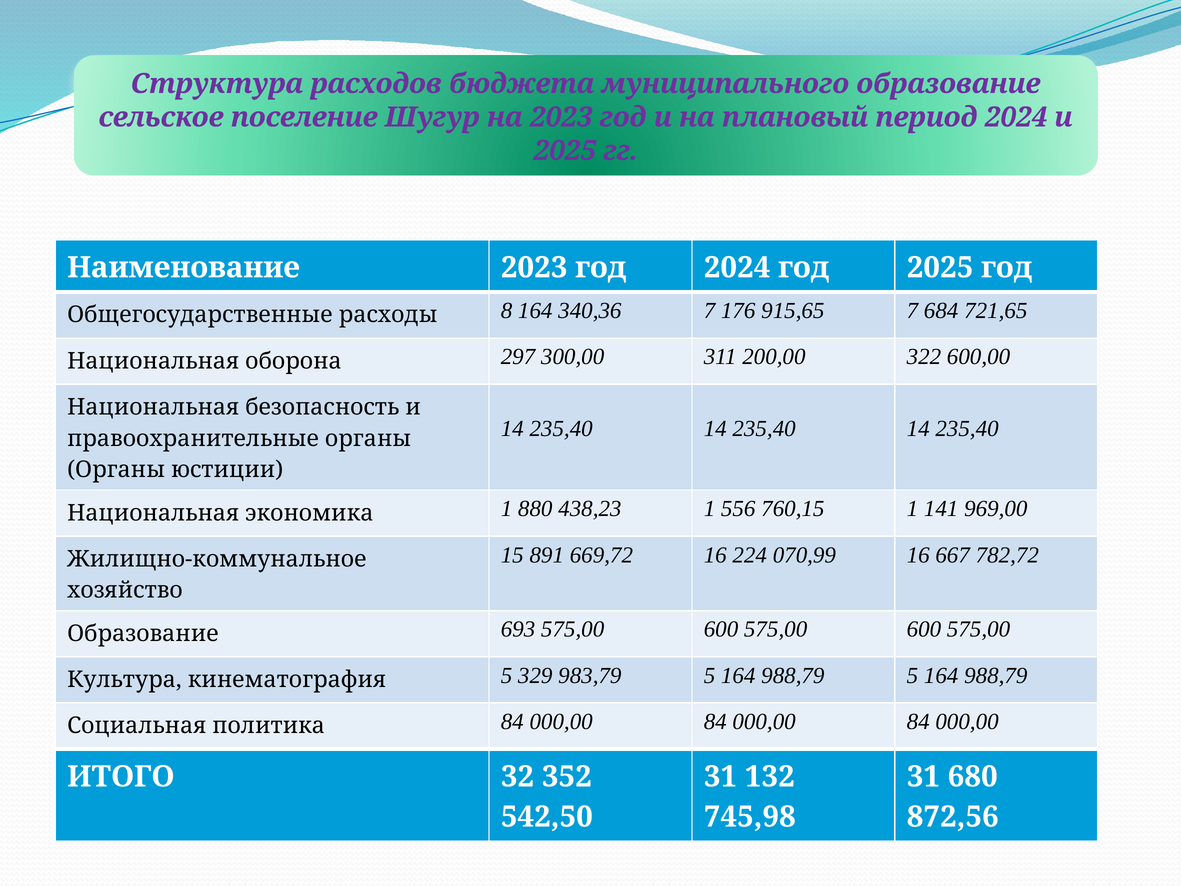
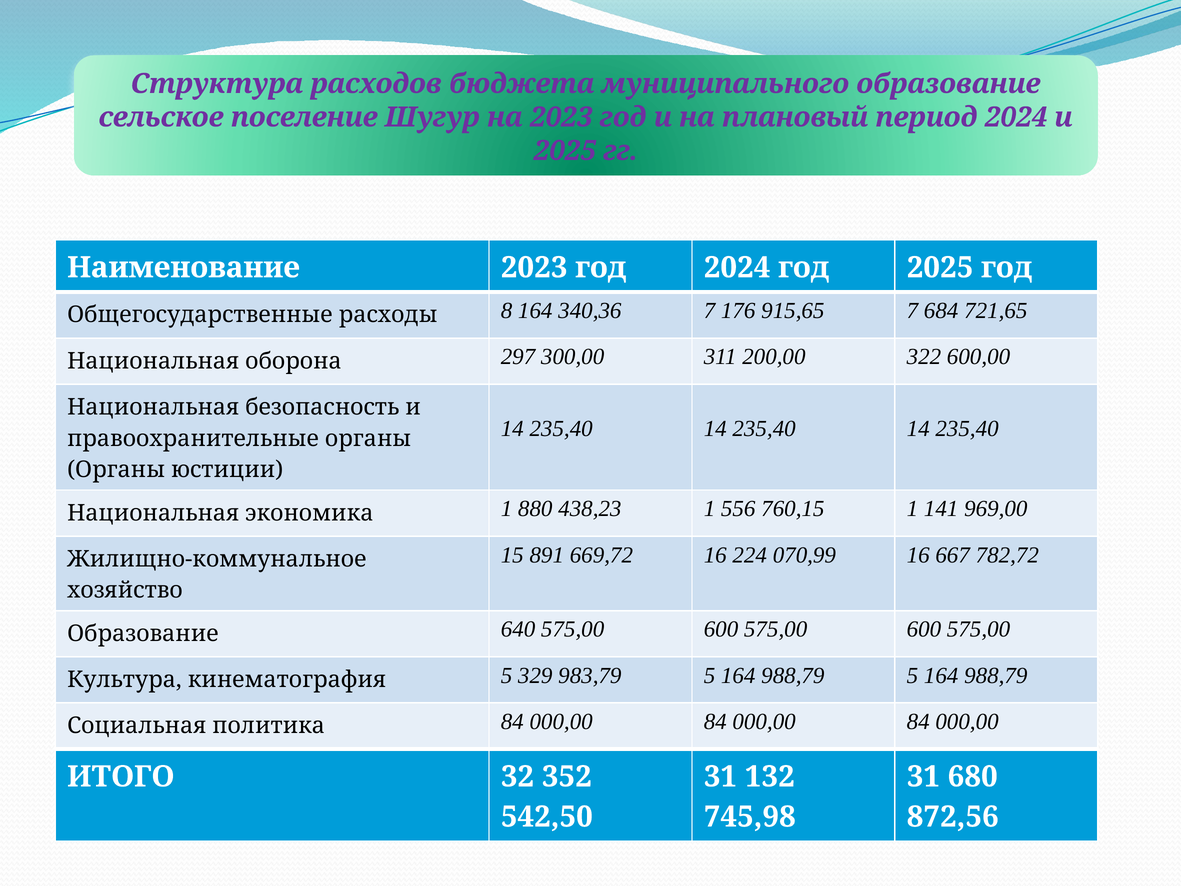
693: 693 -> 640 (518, 629)
